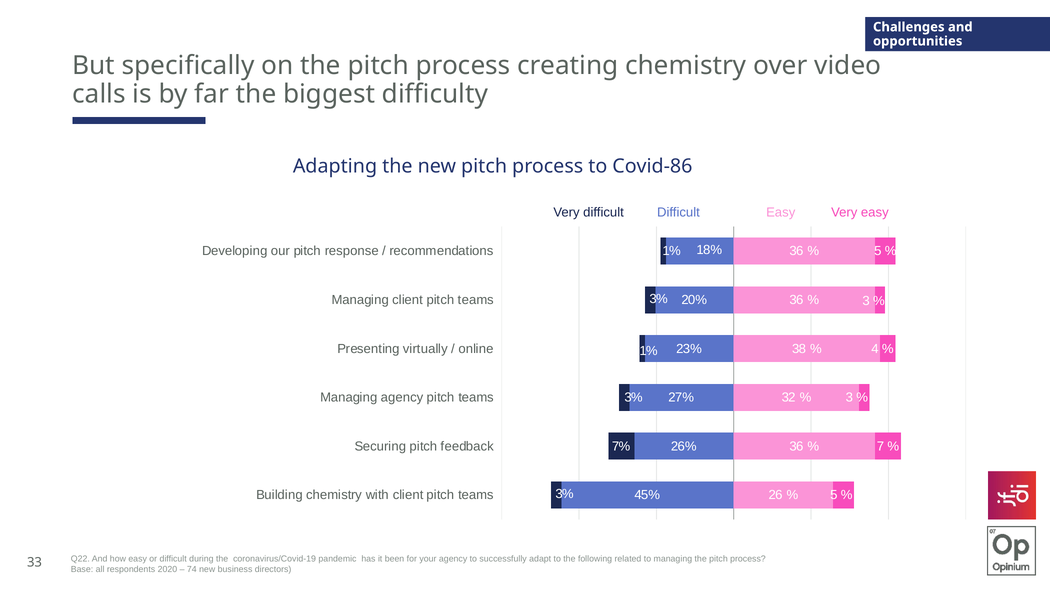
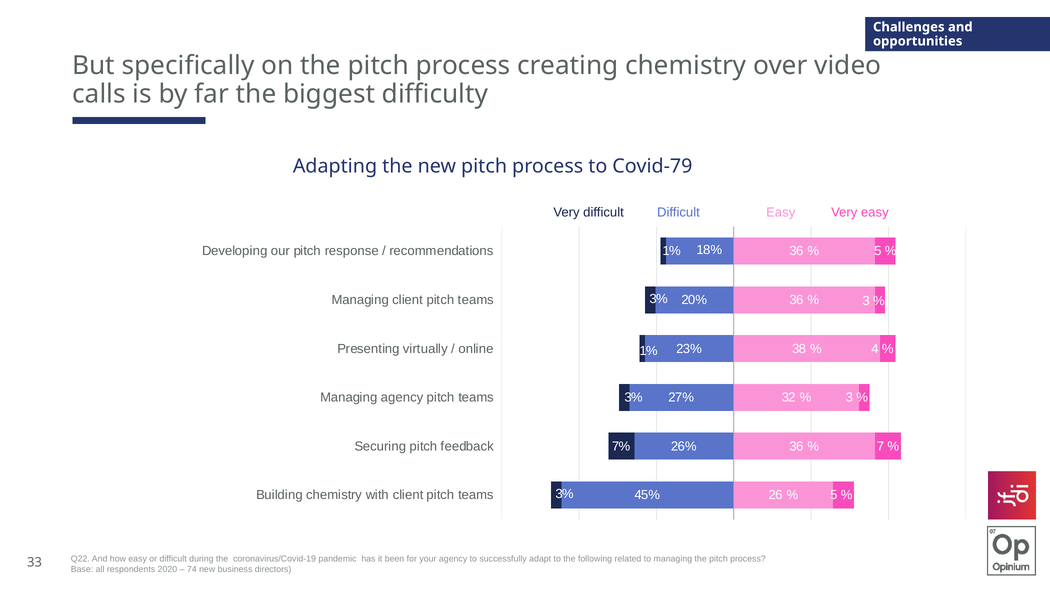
Covid-86: Covid-86 -> Covid-79 (652, 167)
